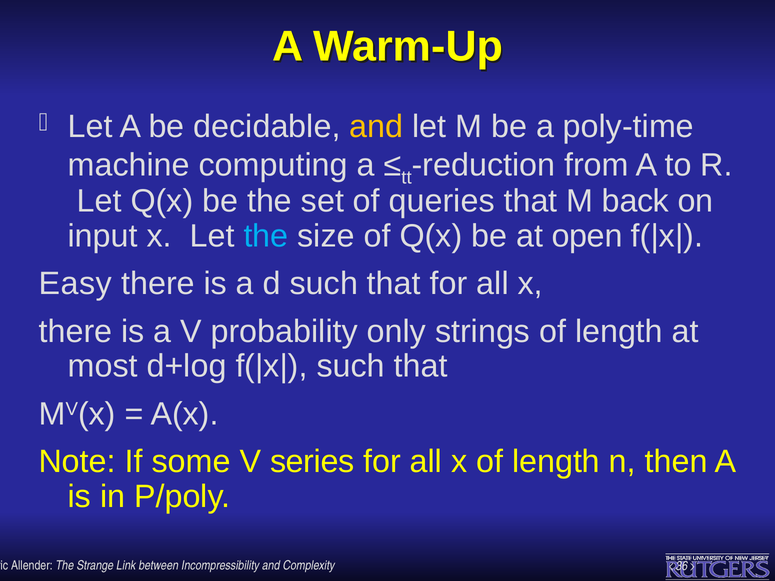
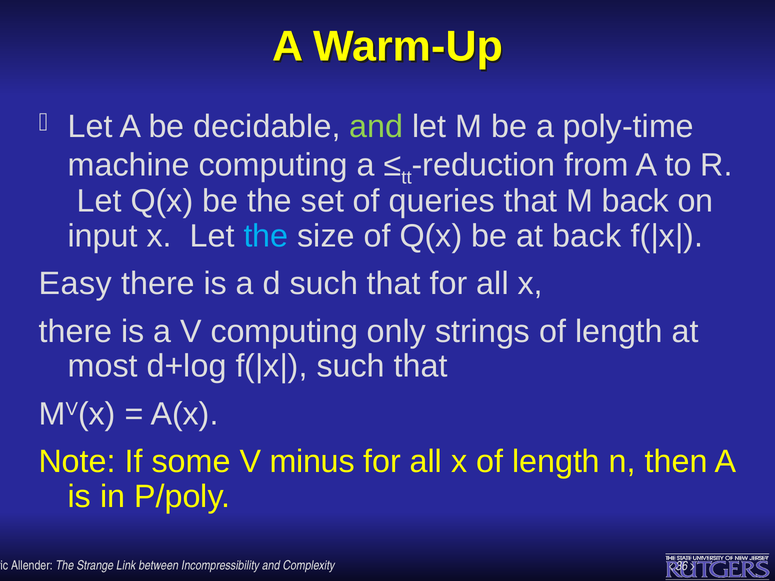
and colour: yellow -> light green (376, 127)
at open: open -> back (587, 236)
V probability: probability -> computing (284, 332)
series: series -> minus (312, 462)
